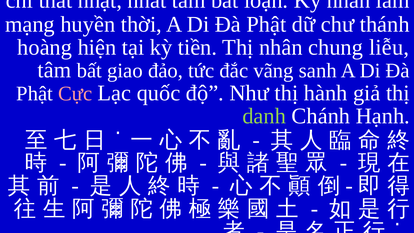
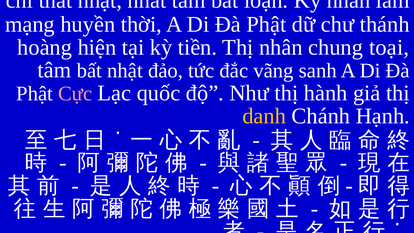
liễu: liễu -> toại (389, 47)
bất giao: giao -> nhật (125, 71)
danh colour: light green -> yellow (264, 116)
